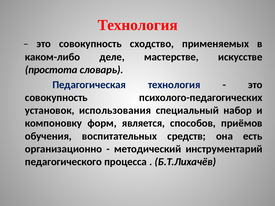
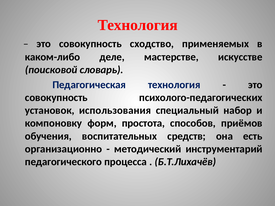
простота: простота -> поисковой (51, 70)
является: является -> простота (143, 123)
